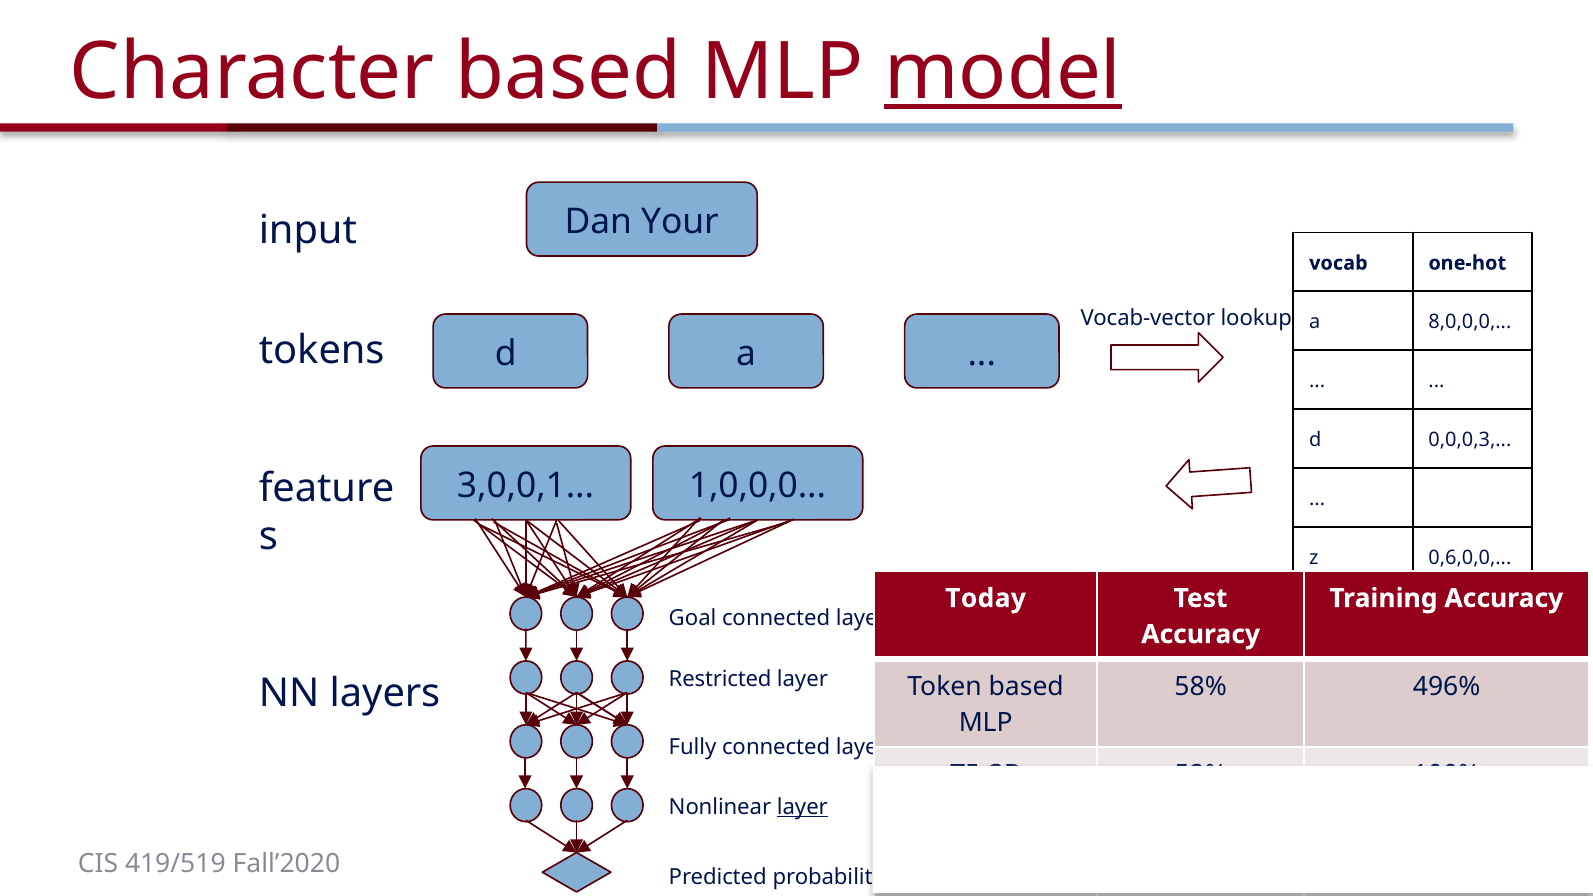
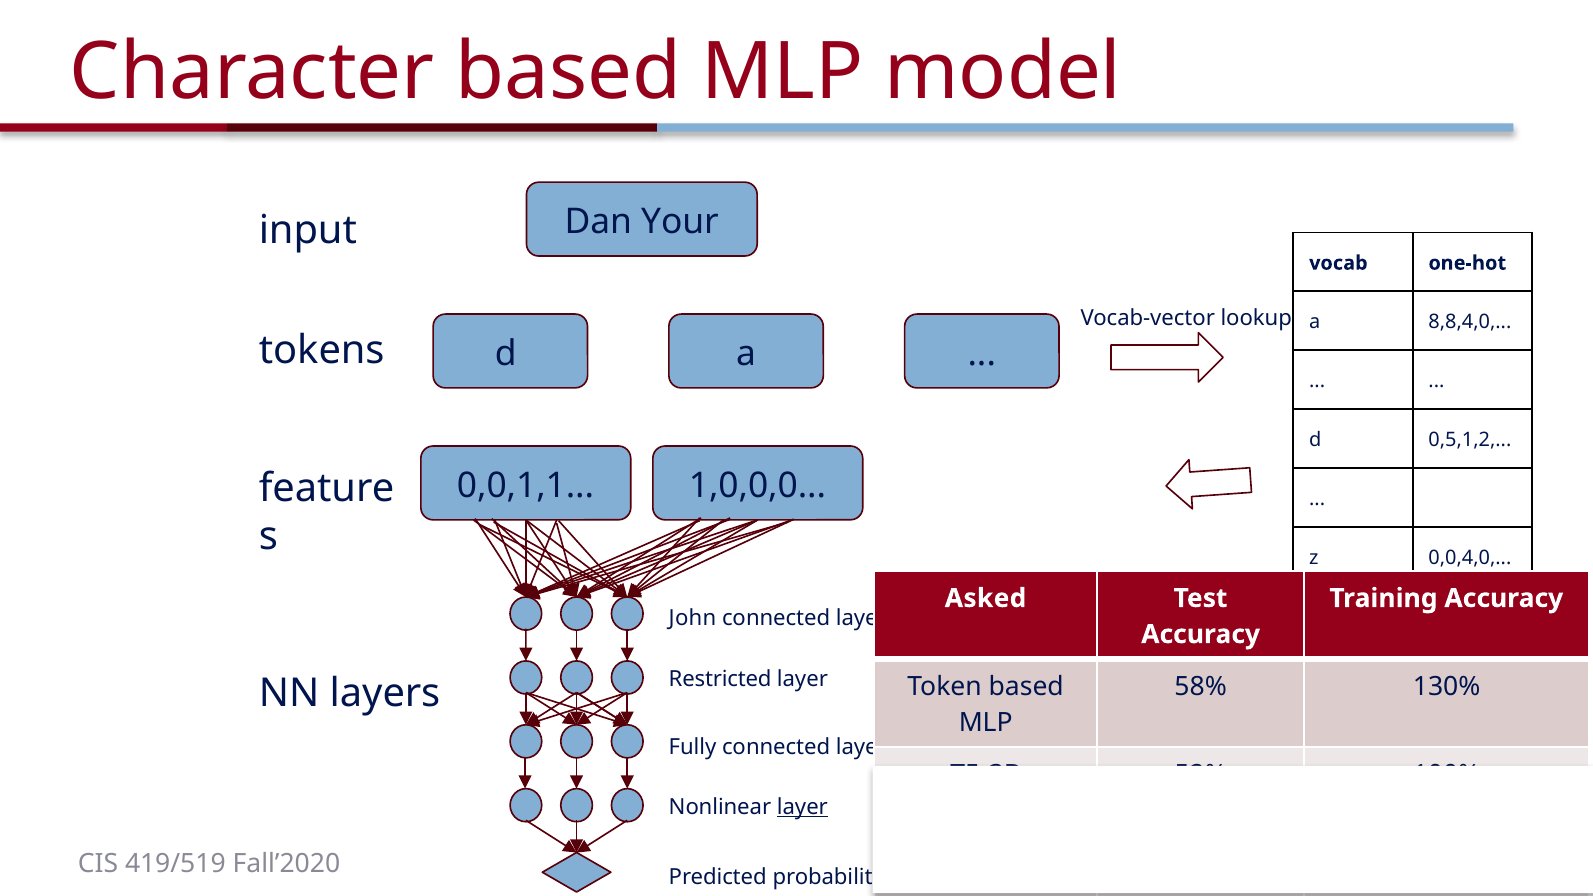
model underline: present -> none (1003, 72)
8,0,0,0: 8,0,0,0 -> 8,8,4,0 (1470, 322)
0,0,0,3: 0,0,0,3 -> 0,5,1,2 (1470, 440)
3,0,0,1: 3,0,0,1 -> 0,0,1,1 (526, 485)
0,6,0,0: 0,6,0,0 -> 0,0,4,0 (1470, 558)
Today: Today -> Asked (986, 598)
Goal: Goal -> John (692, 618)
496%: 496% -> 130% (1447, 687)
